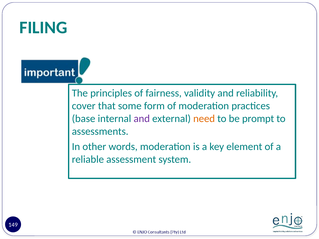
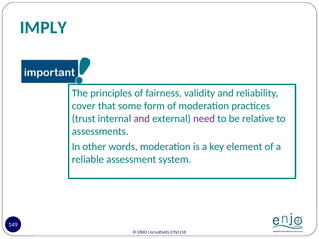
FILING: FILING -> IMPLY (43, 28)
base: base -> trust (84, 119)
need colour: orange -> purple (204, 119)
prompt: prompt -> relative (258, 119)
